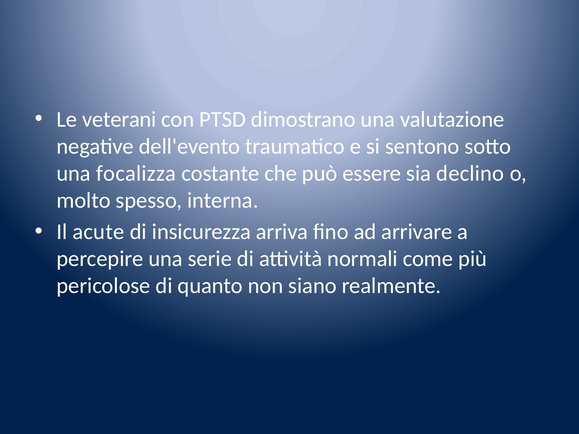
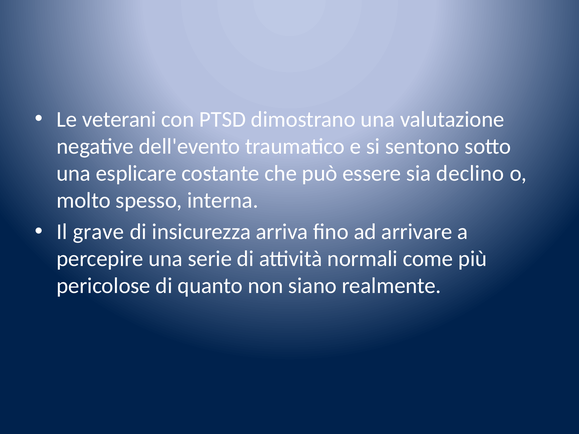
focalizza: focalizza -> esplicare (136, 173)
acute: acute -> grave (98, 232)
